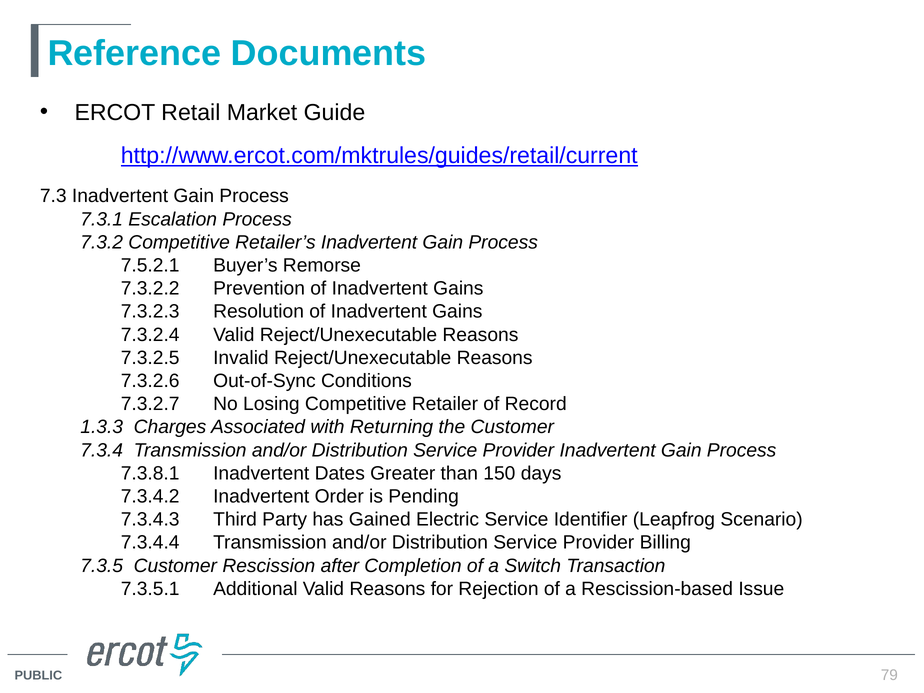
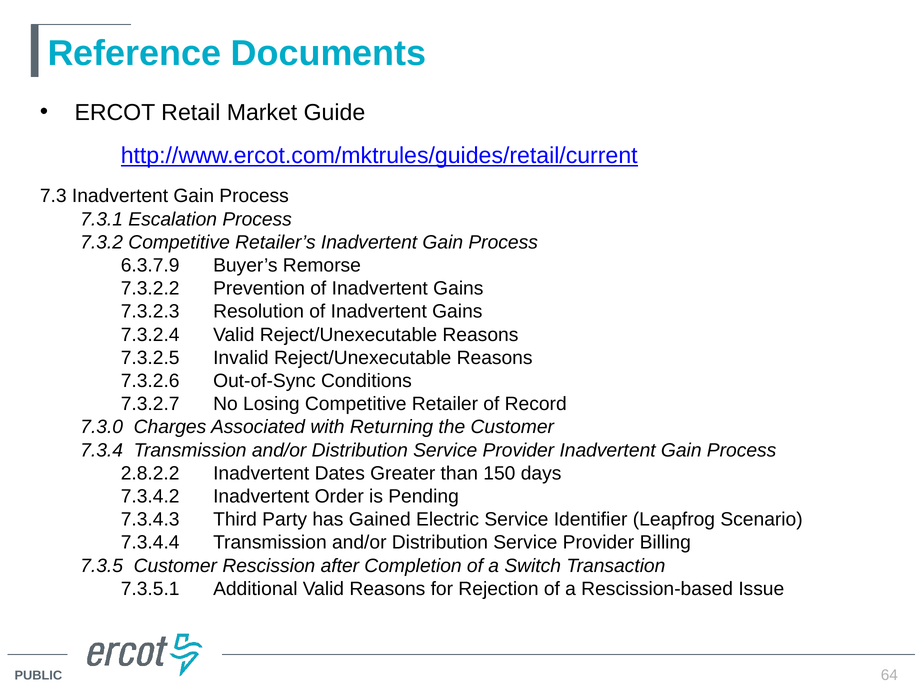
7.5.2.1: 7.5.2.1 -> 6.3.7.9 (150, 265)
1.3.3: 1.3.3 -> 7.3.0 (102, 427)
7.3.8.1: 7.3.8.1 -> 2.8.2.2 (150, 473)
79: 79 -> 64 (889, 675)
